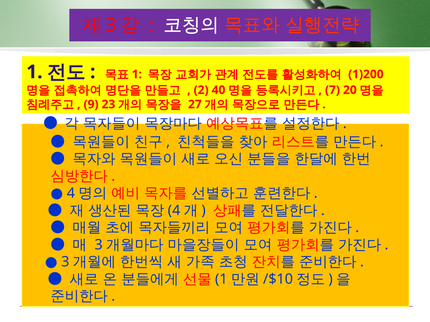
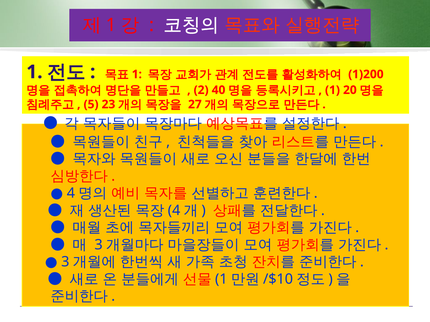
3: 3 -> 1 (111, 25)
7: 7 -> 1 (332, 90)
9: 9 -> 5 (91, 105)
